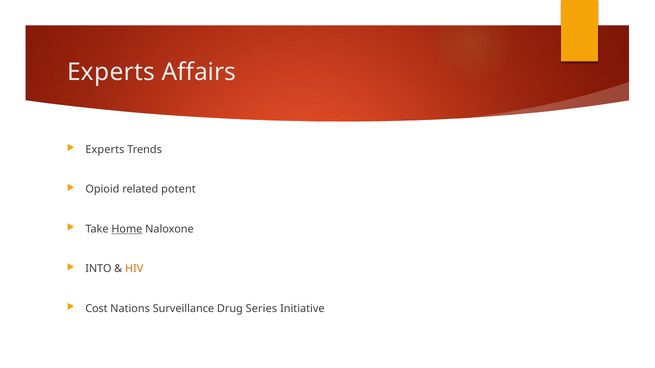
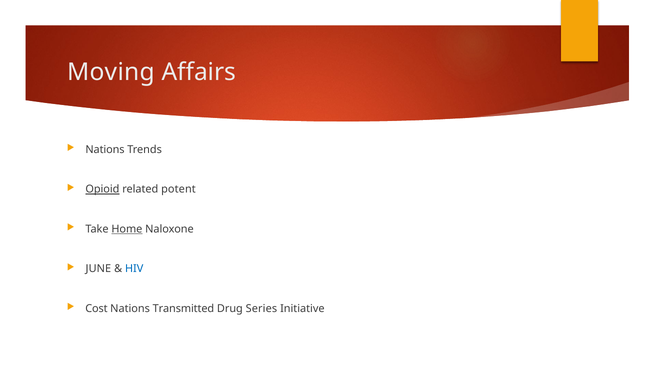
Experts: Experts -> Moving (111, 72)
Experts: Experts -> Nations (105, 150)
Opioid underline: none -> present (102, 189)
INTO: INTO -> JUNE (98, 269)
HIV colour: orange -> blue (134, 269)
Surveillance: Surveillance -> Transmitted (183, 309)
